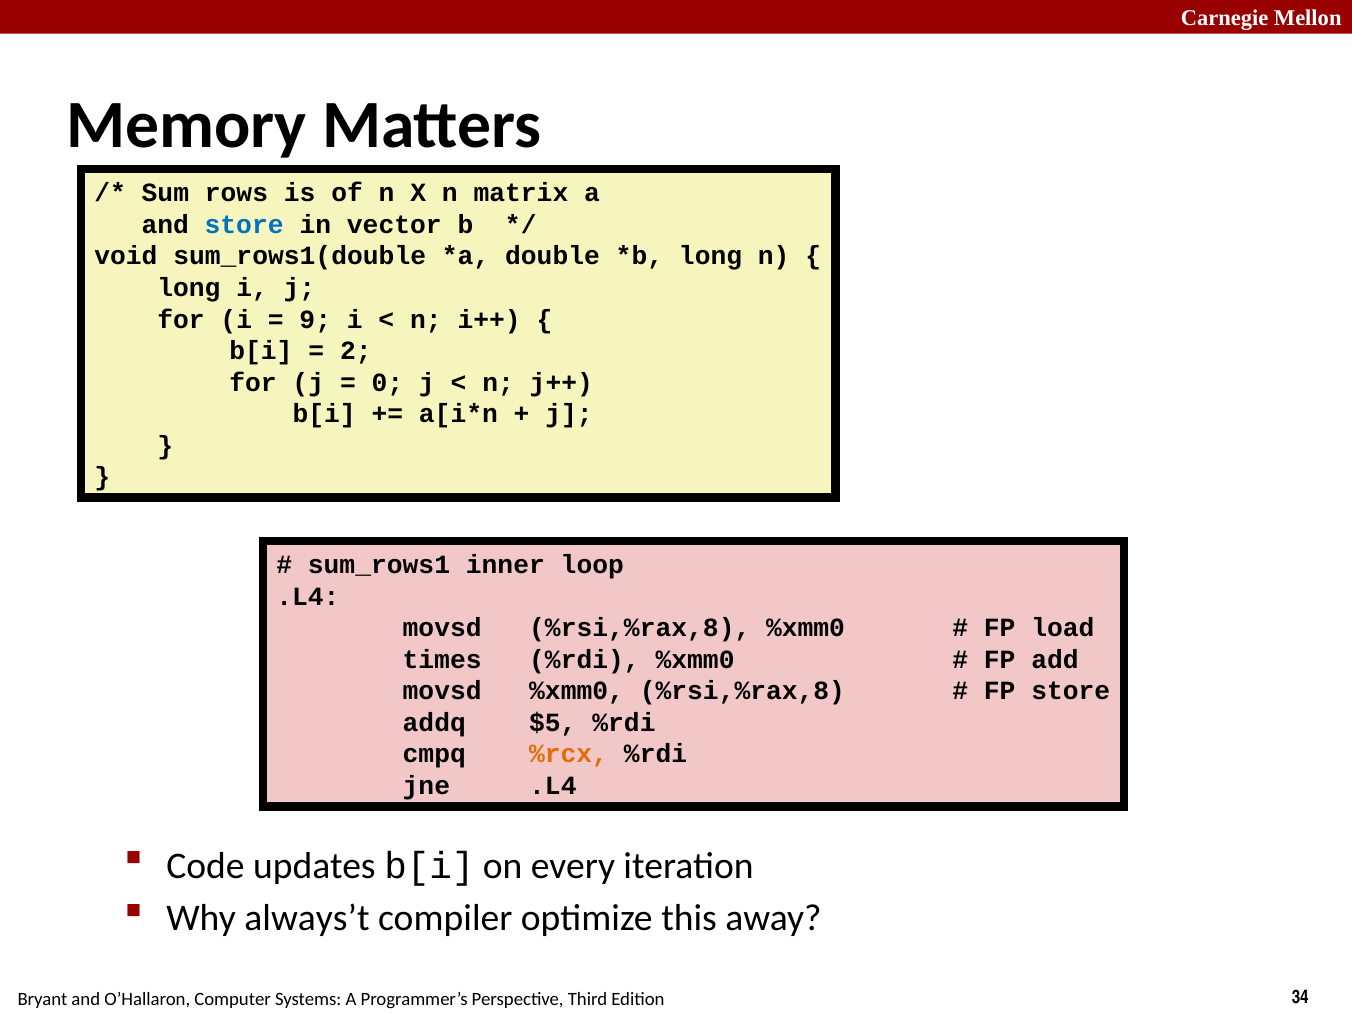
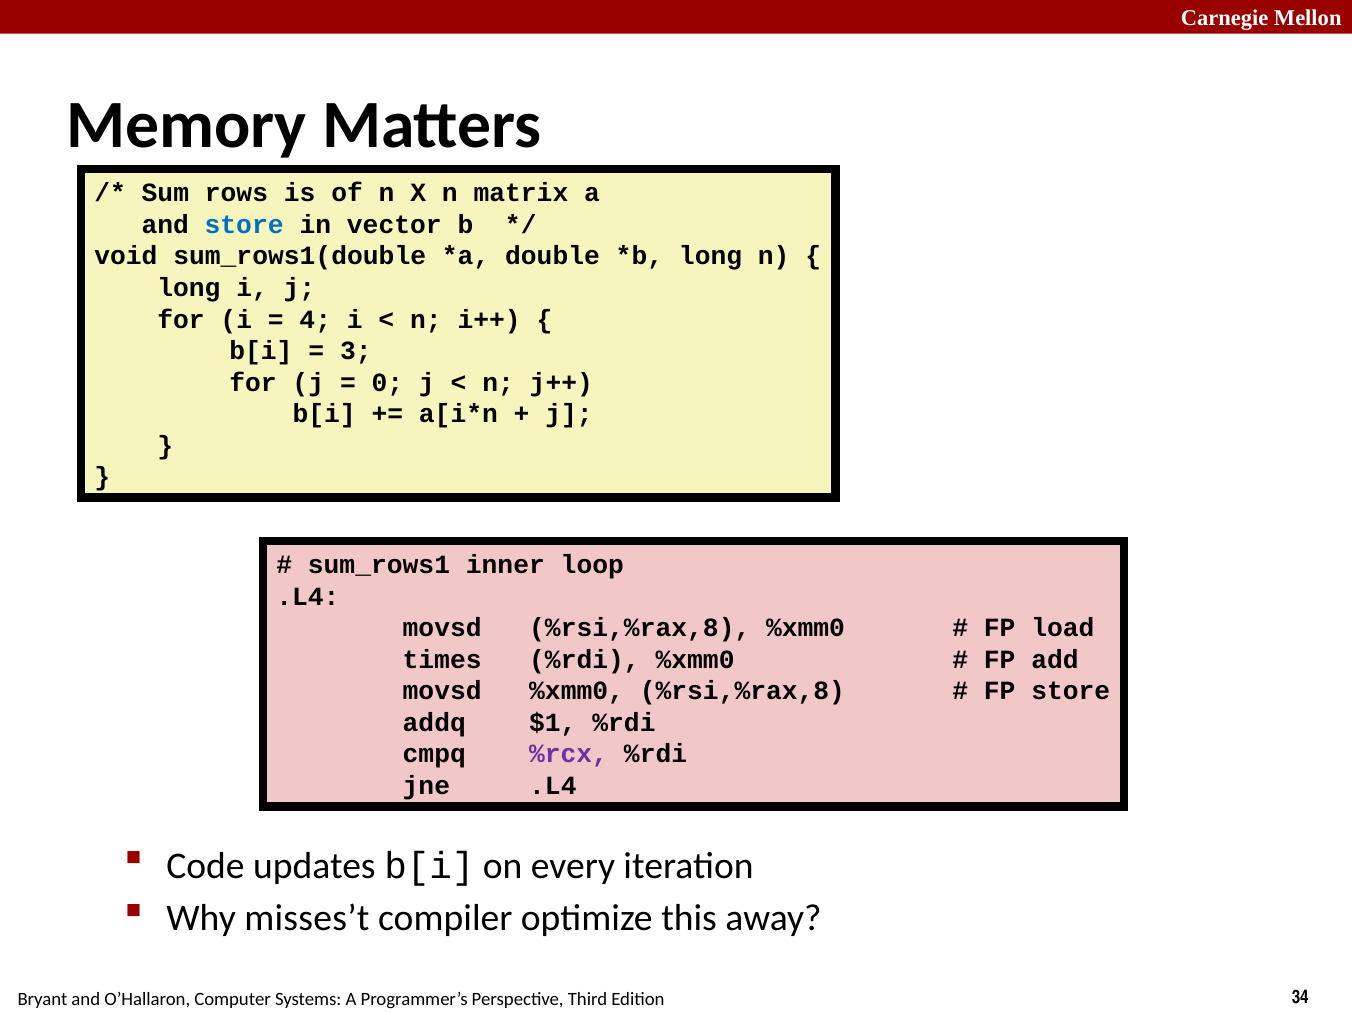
9: 9 -> 4 (315, 319)
2: 2 -> 3 (356, 351)
$5: $5 -> $1 (553, 723)
%rcx colour: orange -> purple (569, 754)
always’t: always’t -> misses’t (307, 918)
